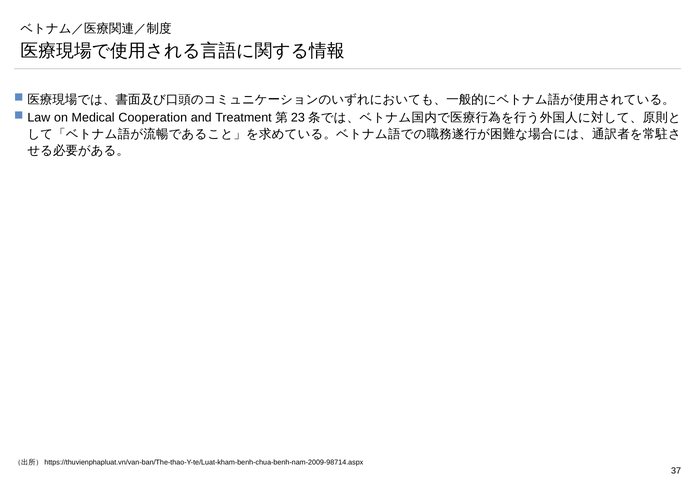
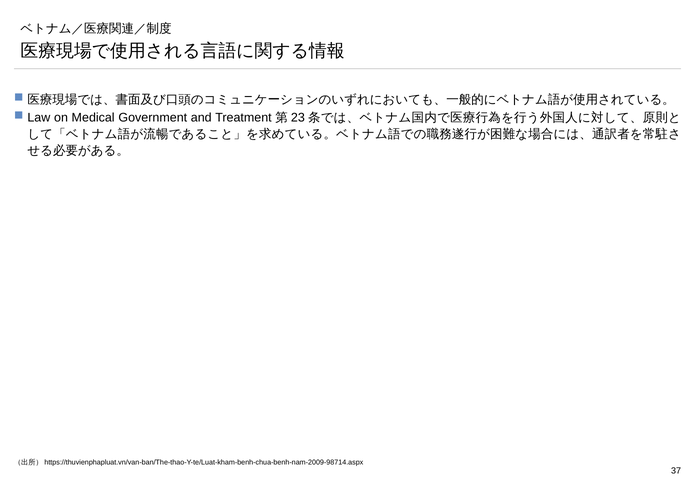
Cooperation: Cooperation -> Government (153, 118)
